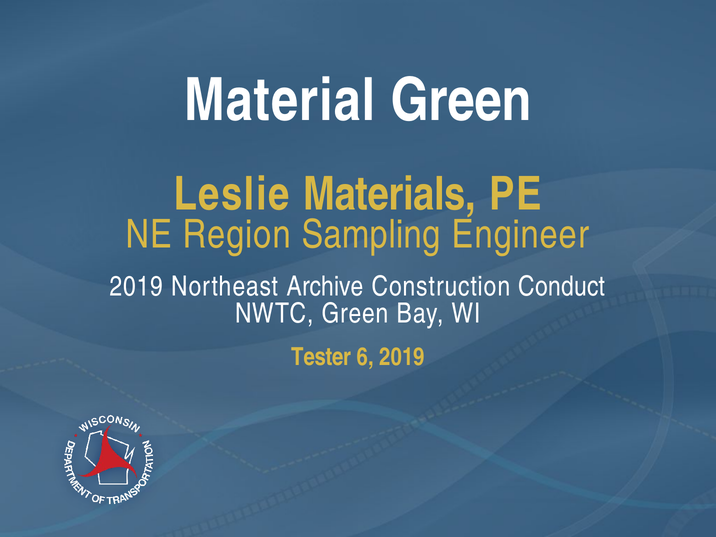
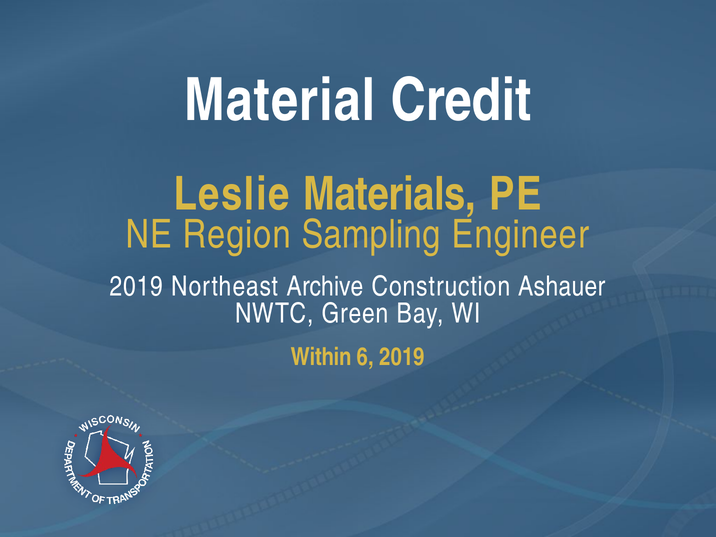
Material Green: Green -> Credit (461, 101)
Conduct: Conduct -> Ashauer (562, 287)
Tester: Tester -> Within (321, 357)
